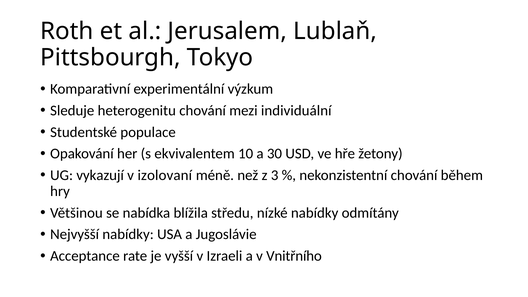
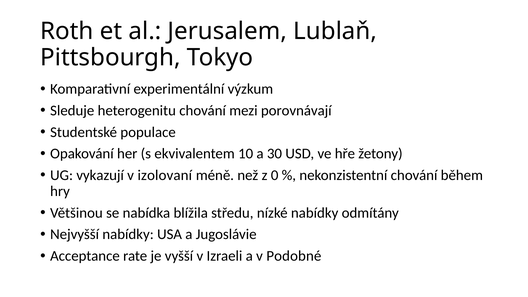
individuální: individuální -> porovnávají (296, 111)
3: 3 -> 0 (275, 175)
Vnitřního: Vnitřního -> Podobné (294, 256)
